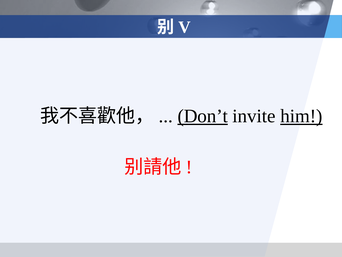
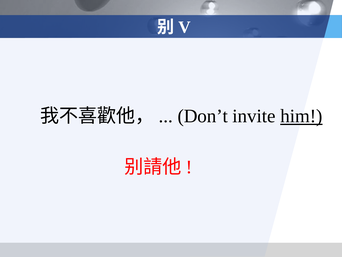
Don’t underline: present -> none (203, 116)
